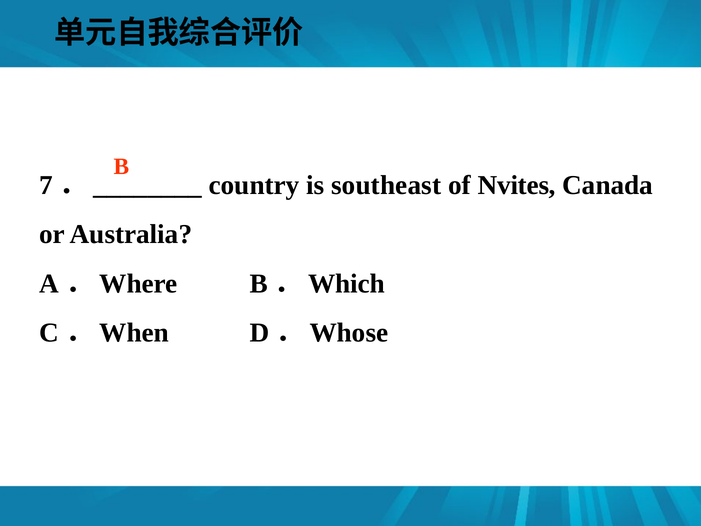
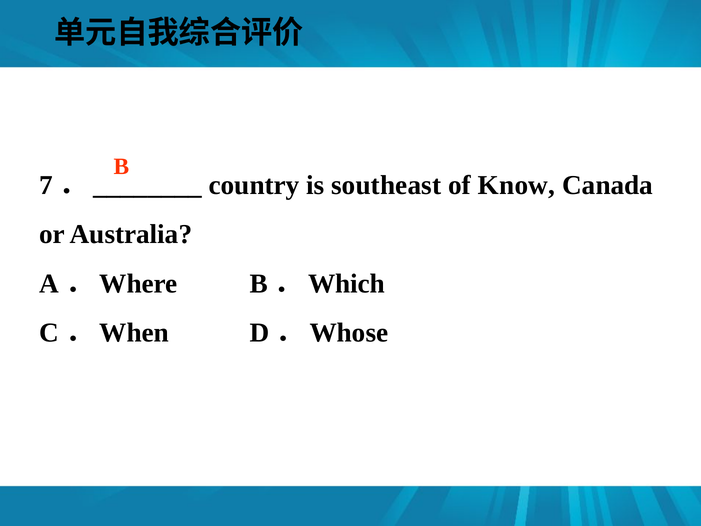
Nvites: Nvites -> Know (516, 185)
